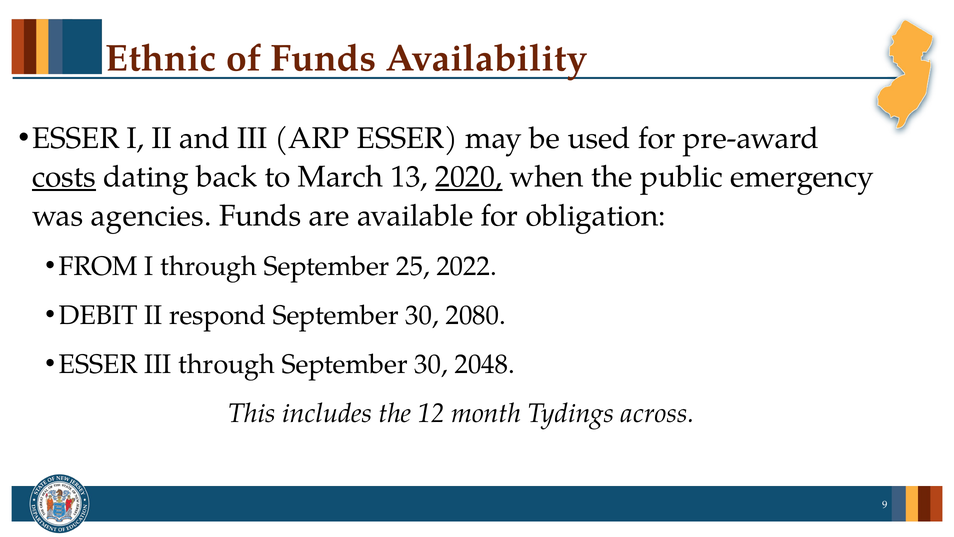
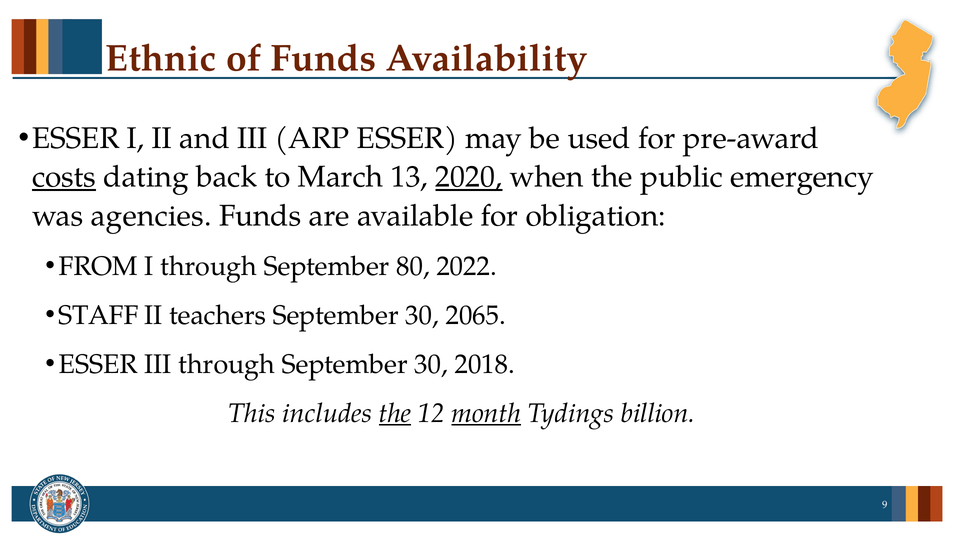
25: 25 -> 80 (413, 266)
DEBIT: DEBIT -> STAFF (98, 315)
respond: respond -> teachers (218, 315)
2080: 2080 -> 2065 (476, 315)
2048: 2048 -> 2018 (485, 364)
the underline: none -> present (395, 413)
month underline: none -> present (486, 413)
across: across -> billion (658, 413)
